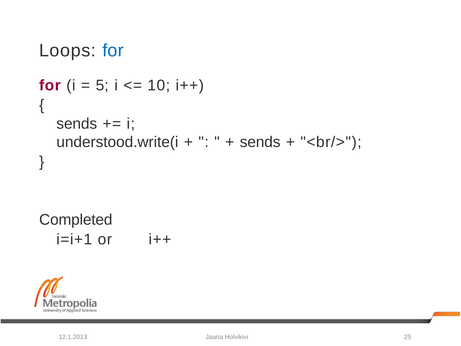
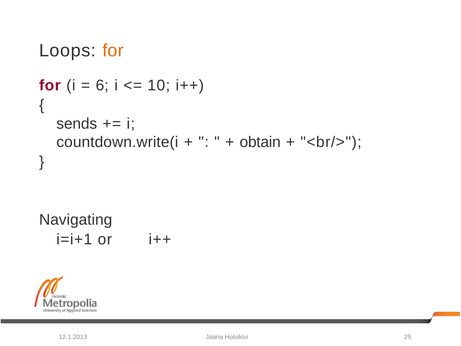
for colour: blue -> orange (113, 50)
5: 5 -> 6 (102, 85)
understood.write(i: understood.write(i -> countdown.write(i (117, 142)
sends: sends -> obtain (260, 142)
Completed: Completed -> Navigating (76, 220)
